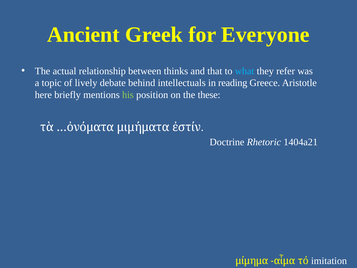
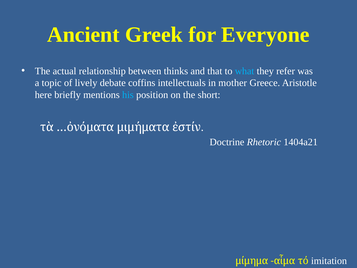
behind: behind -> coffins (142, 83)
reading: reading -> mother (233, 83)
his colour: light green -> light blue (128, 95)
these: these -> short (209, 95)
